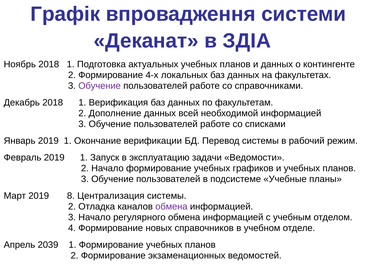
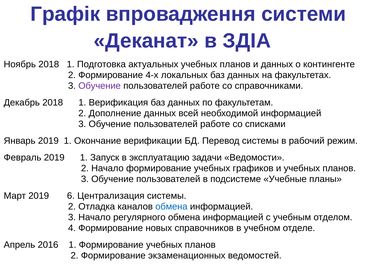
8: 8 -> 6 (71, 196)
обмена colour: purple -> blue (171, 207)
2039: 2039 -> 2016 (48, 245)
